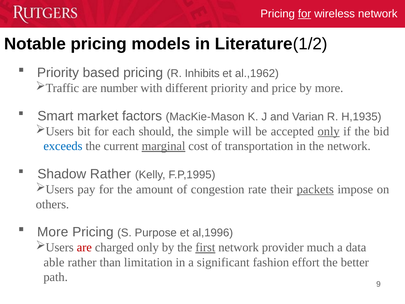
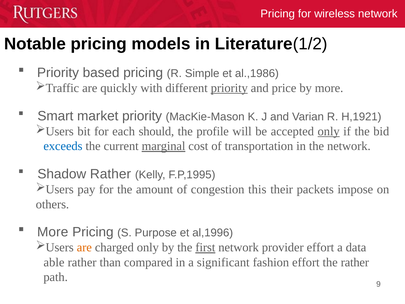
for underline: present -> none (305, 14)
Inhibits: Inhibits -> Simple (202, 73)
al.,1962: al.,1962 -> al.,1986 (257, 73)
number: number -> quickly (119, 88)
priority underline: none -> present (229, 88)
market factors: factors -> priority (142, 116)
H,1935: H,1935 -> H,1921 (361, 117)
simple: simple -> profile (213, 131)
rate: rate -> this (257, 189)
packets underline: present -> none (315, 189)
are colour: red -> orange (84, 247)
provider much: much -> effort (320, 247)
limitation: limitation -> compared (148, 262)
the better: better -> rather (355, 262)
